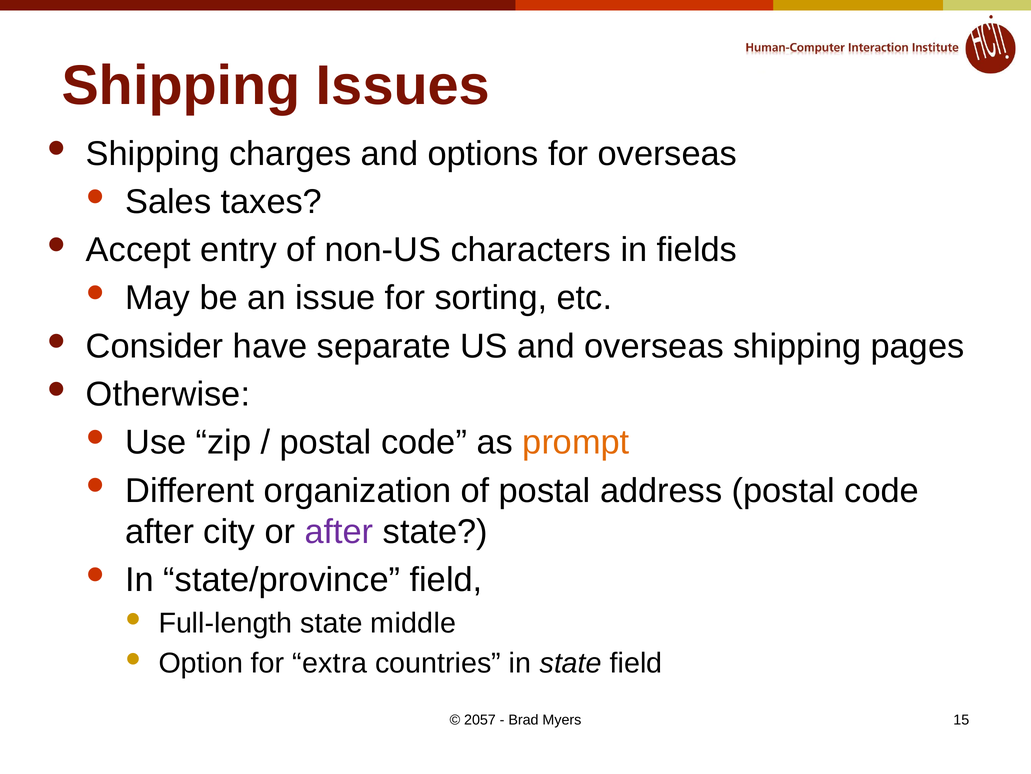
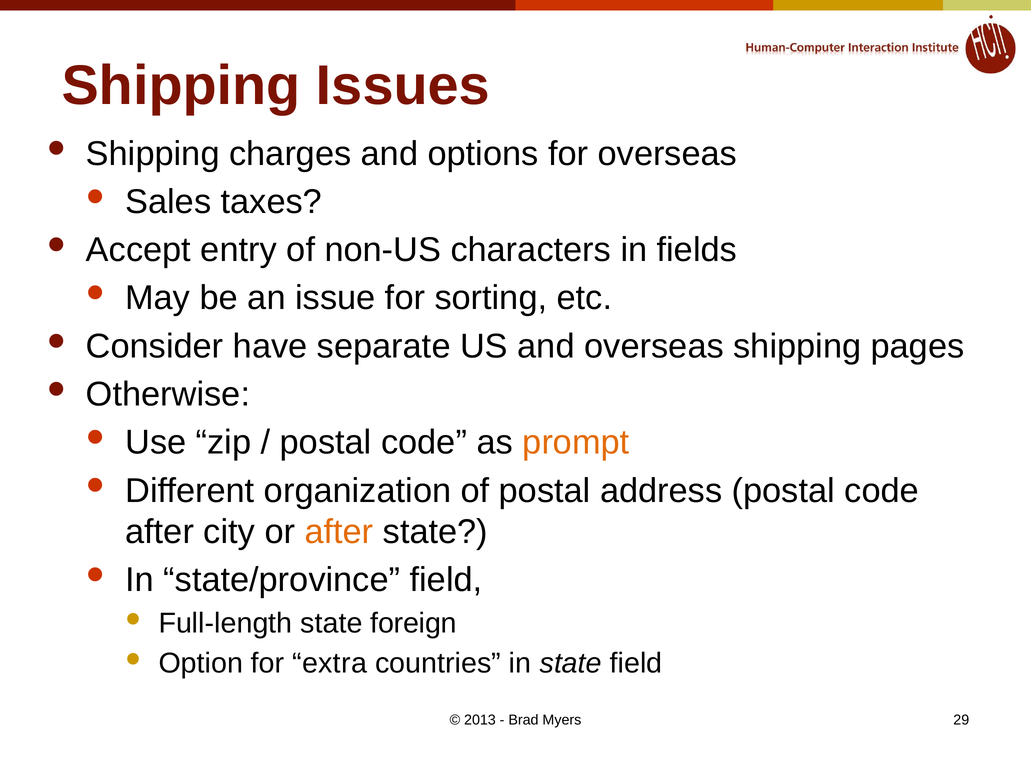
after colour: purple -> orange (339, 531)
middle: middle -> foreign (414, 623)
2057: 2057 -> 2013 (480, 719)
15: 15 -> 29 (961, 719)
